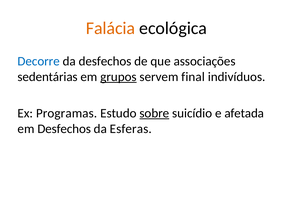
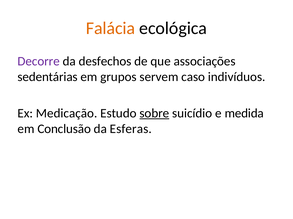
Decorre colour: blue -> purple (39, 61)
grupos underline: present -> none (118, 77)
final: final -> caso (193, 77)
Programas: Programas -> Medicação (67, 114)
afetada: afetada -> medida (244, 114)
em Desfechos: Desfechos -> Conclusão (64, 129)
